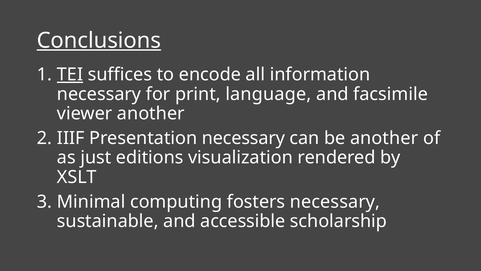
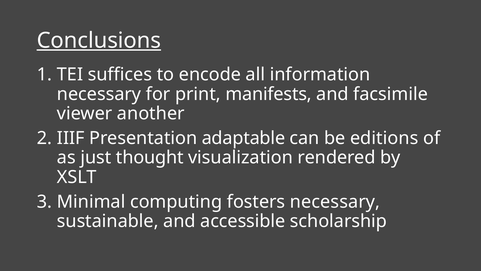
TEI underline: present -> none (70, 74)
language: language -> manifests (269, 94)
Presentation necessary: necessary -> adaptable (243, 138)
be another: another -> editions (384, 138)
editions: editions -> thought (150, 157)
